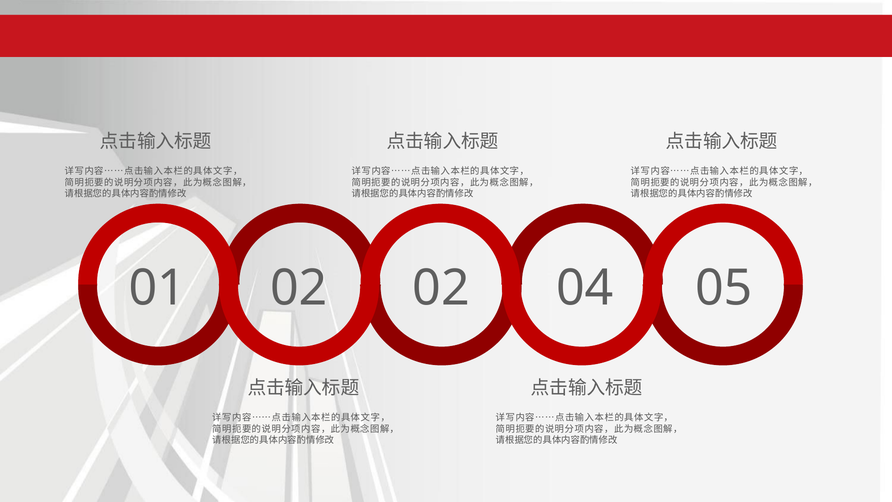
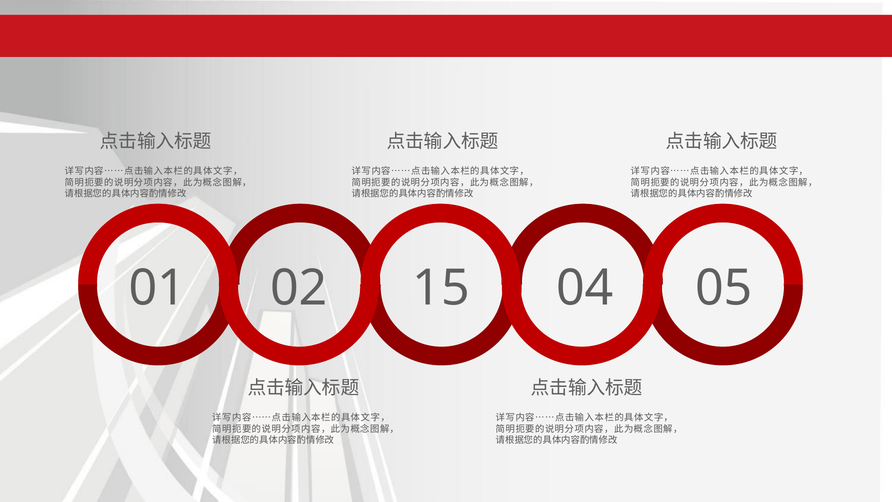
02 02: 02 -> 15 (441, 288)
